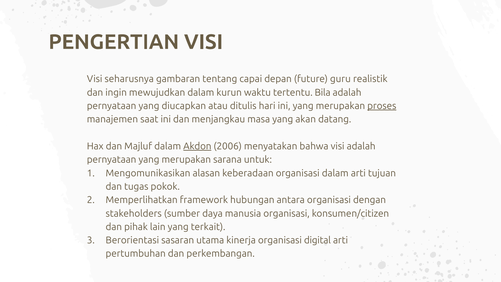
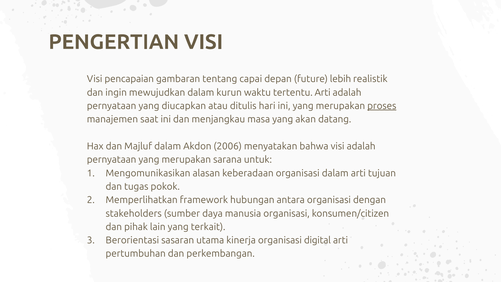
seharusnya: seharusnya -> pencapaian (129, 79)
guru: guru -> lebih (340, 79)
tertentu Bila: Bila -> Arti (323, 92)
Akdon underline: present -> none (197, 146)
